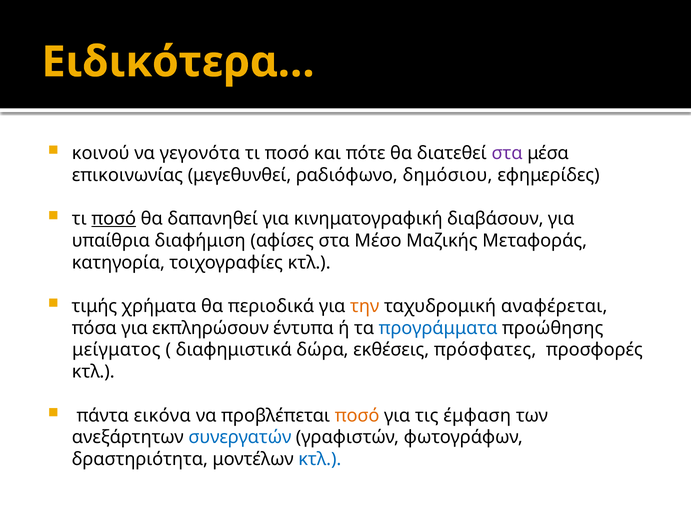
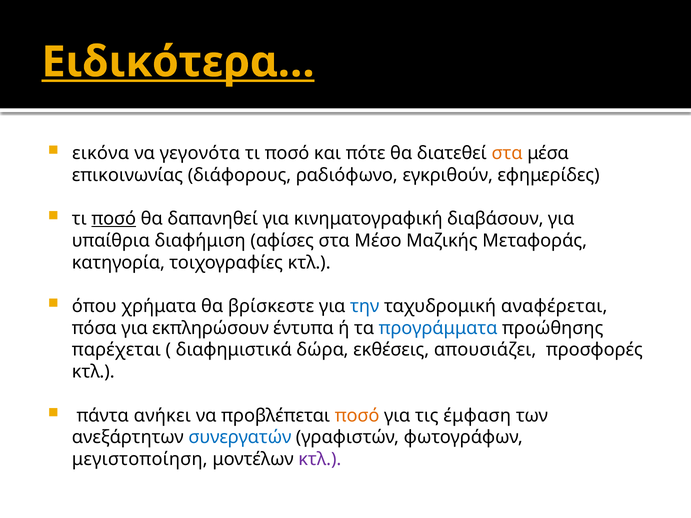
Ειδικότερα… underline: none -> present (178, 62)
κοινού: κοινού -> εικόνα (101, 153)
στα colour: purple -> orange (507, 153)
μεγεθυνθεί: μεγεθυνθεί -> διάφορους (240, 175)
δημόσιου: δημόσιου -> εγκριθούν (448, 175)
τιμής: τιμής -> όπου (94, 306)
περιοδικά: περιοδικά -> βρίσκεστε (271, 306)
την colour: orange -> blue (365, 306)
μείγματος: μείγματος -> παρέχεται (116, 350)
πρόσφατες: πρόσφατες -> απουσιάζει (485, 350)
εικόνα: εικόνα -> ανήκει (162, 416)
δραστηριότητα: δραστηριότητα -> μεγιστοποίηση (140, 459)
κτλ colour: blue -> purple (320, 459)
